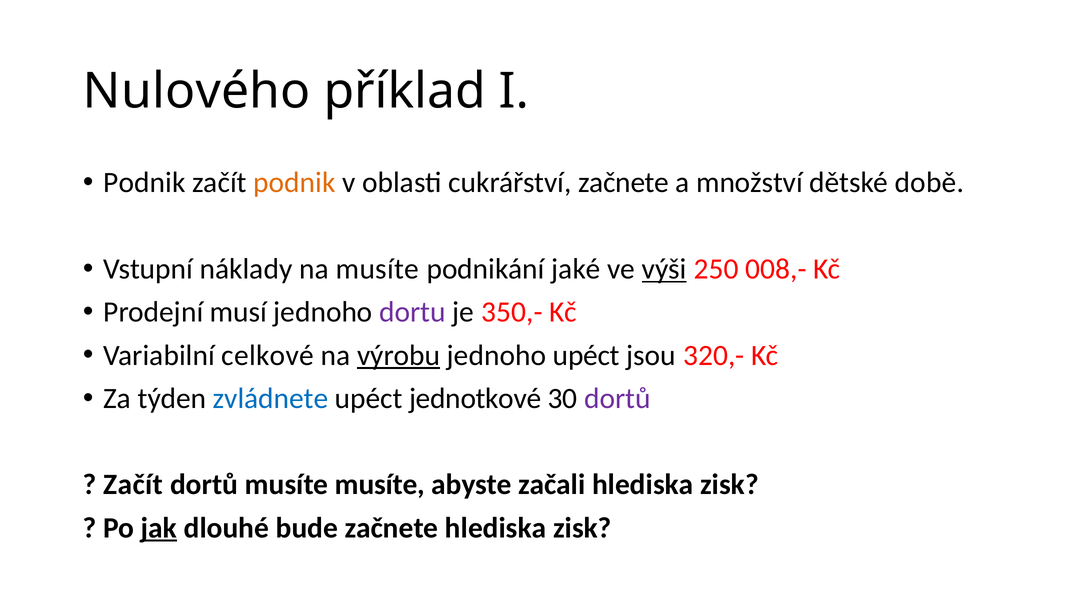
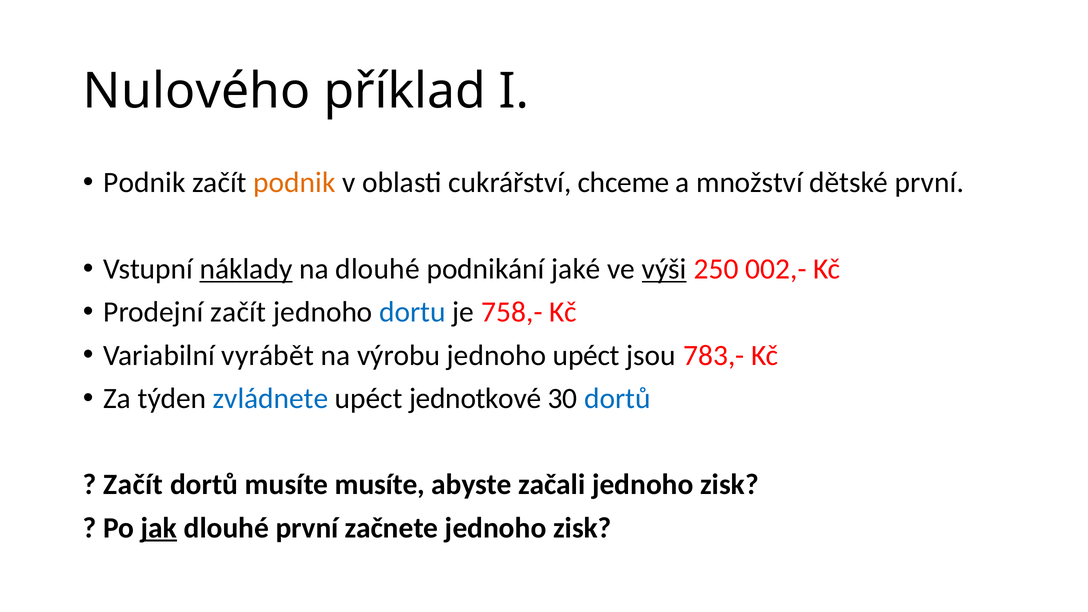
cukrářství začnete: začnete -> chceme (624, 183)
dětské době: době -> první (929, 183)
náklady underline: none -> present (246, 269)
na musíte: musíte -> dlouhé (378, 269)
008,-: 008,- -> 002,- (776, 269)
Prodejní musí: musí -> začít (238, 312)
dortu colour: purple -> blue (413, 312)
350,-: 350,- -> 758,- (512, 312)
celkové: celkové -> vyrábět (268, 355)
výrobu underline: present -> none (399, 355)
320,-: 320,- -> 783,- (714, 355)
dortů colour: purple -> blue (617, 398)
začali hlediska: hlediska -> jednoho (643, 485)
dlouhé bude: bude -> první (307, 528)
začnete hlediska: hlediska -> jednoho (496, 528)
